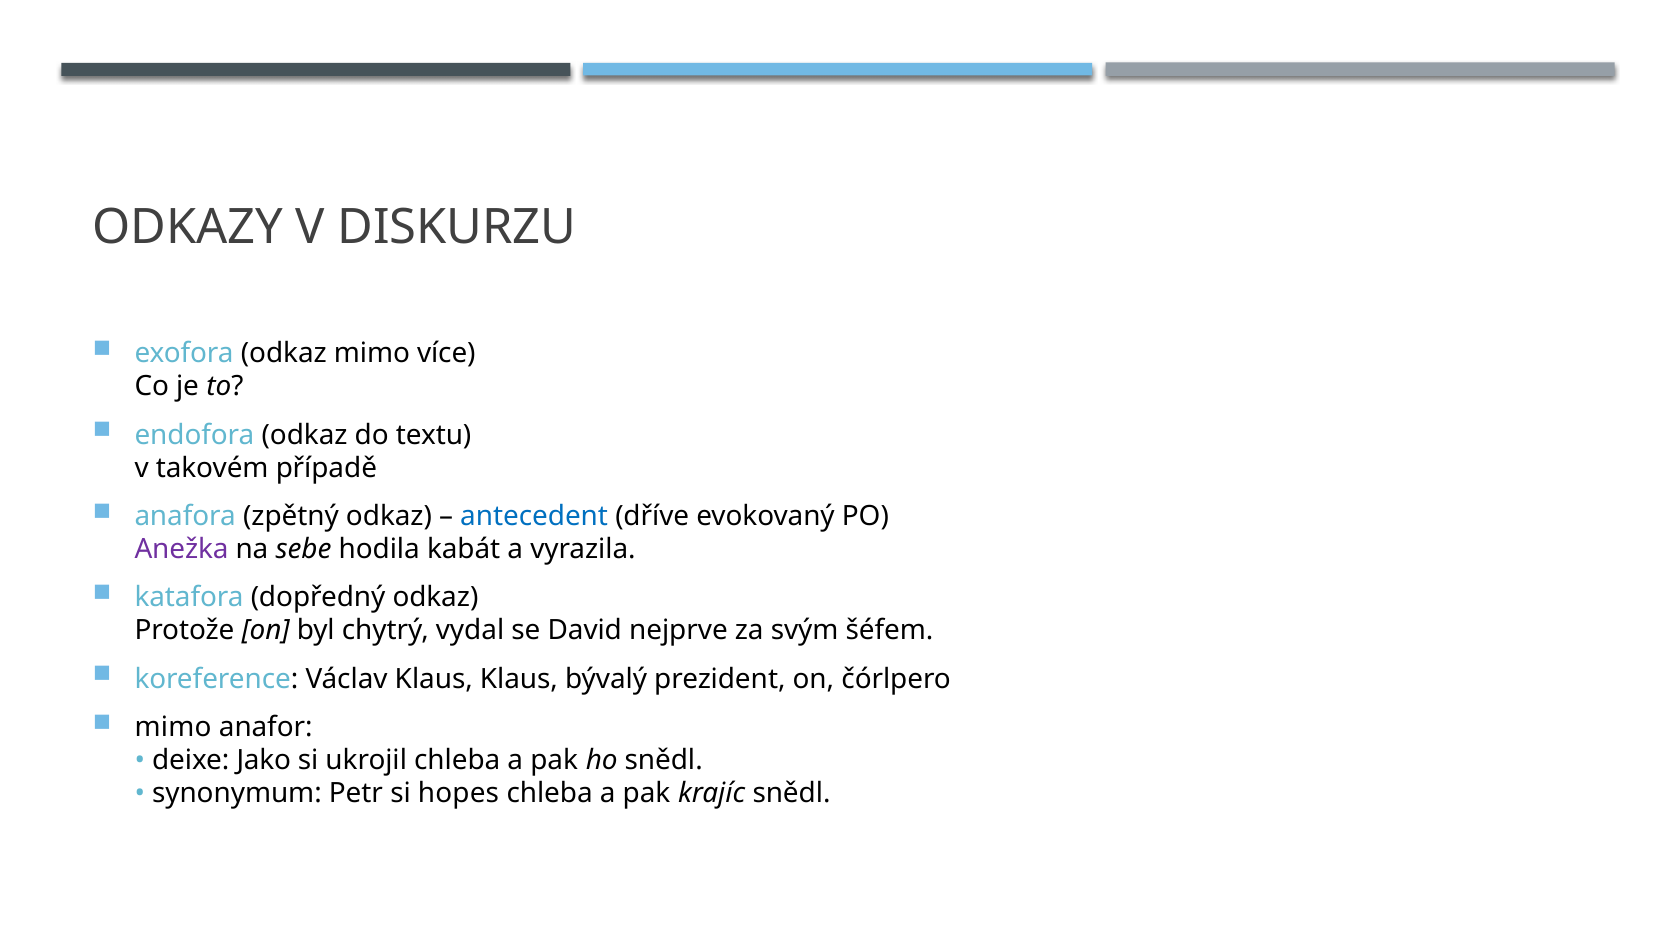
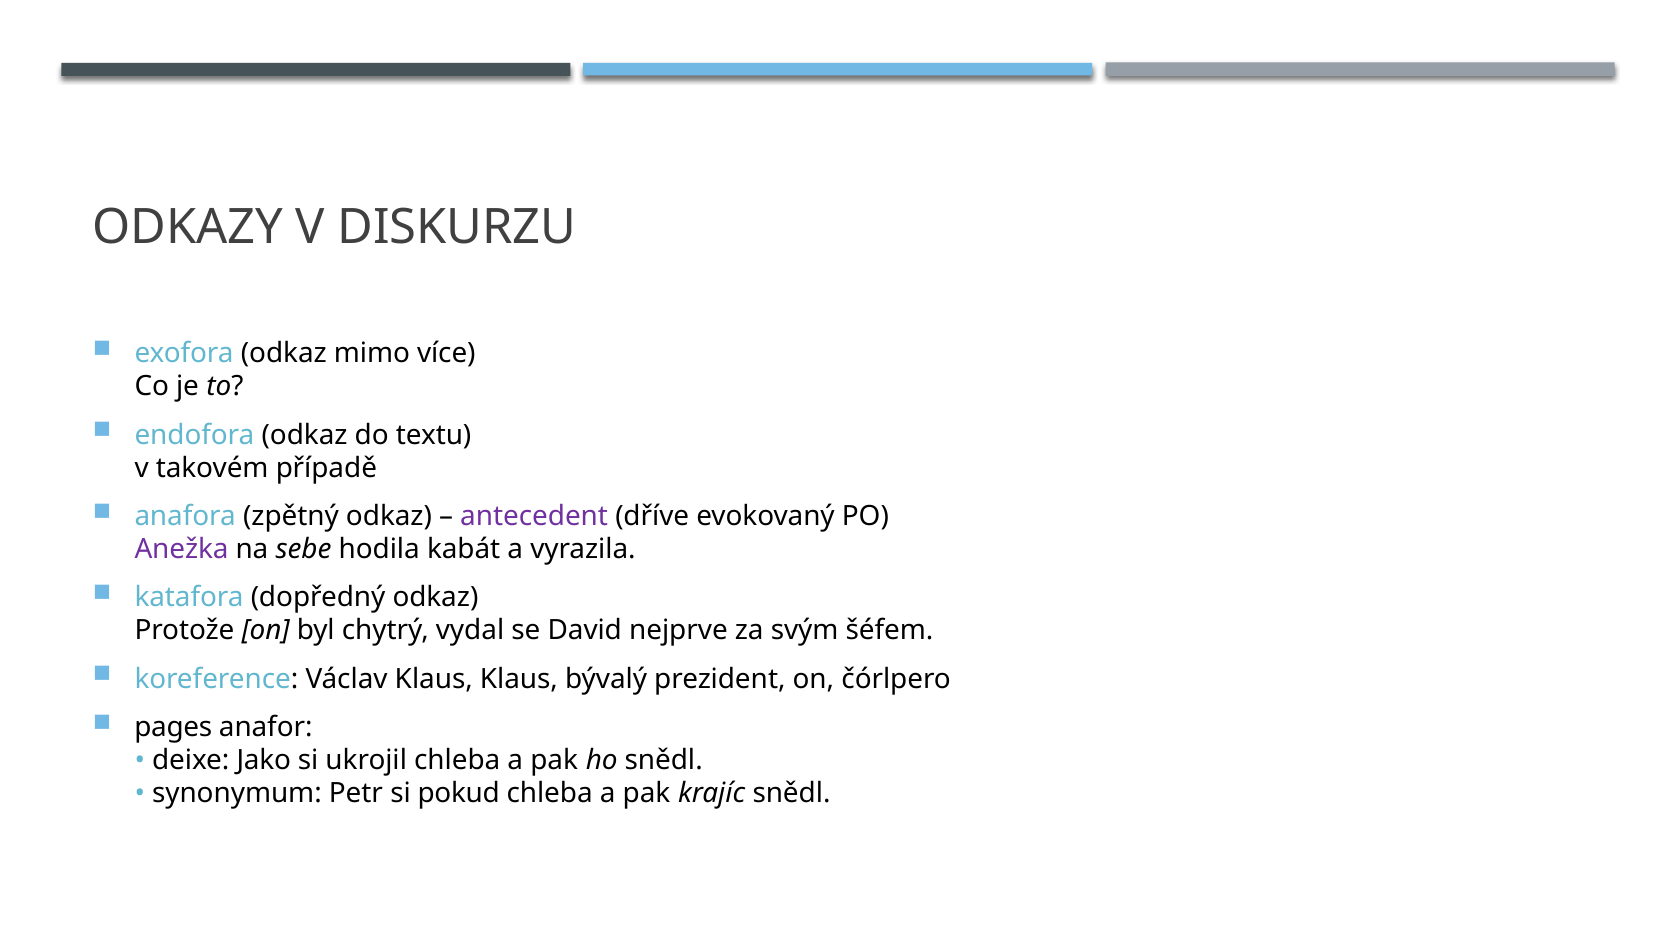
antecedent colour: blue -> purple (534, 516)
mimo: mimo -> pages (173, 727)
hopes: hopes -> pokud (459, 793)
